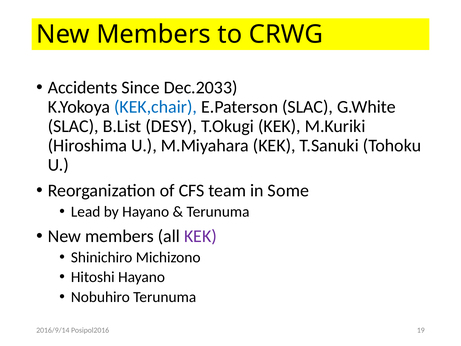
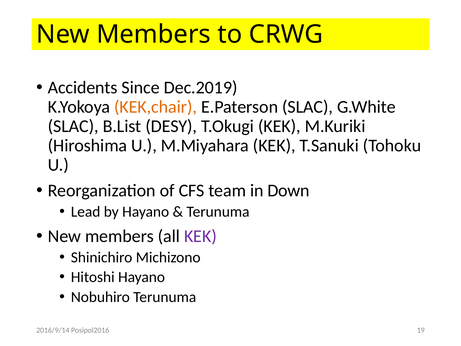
Dec.2033: Dec.2033 -> Dec.2019 (201, 87)
KEK,chair colour: blue -> orange (156, 107)
Some: Some -> Down (289, 190)
